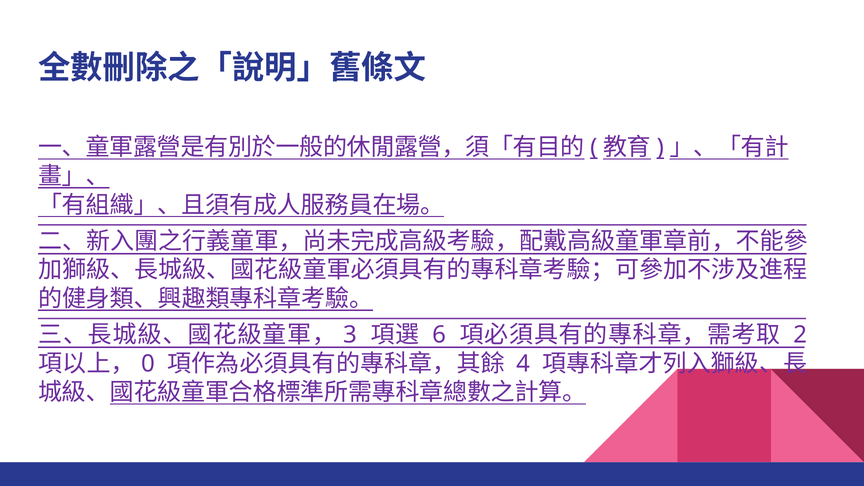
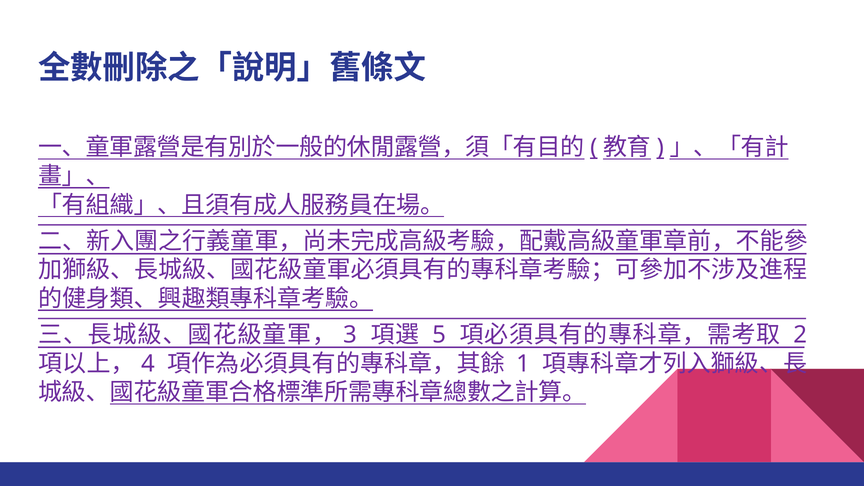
6: 6 -> 5 (439, 335)
0: 0 -> 4 (148, 364)
4: 4 -> 1 (523, 364)
